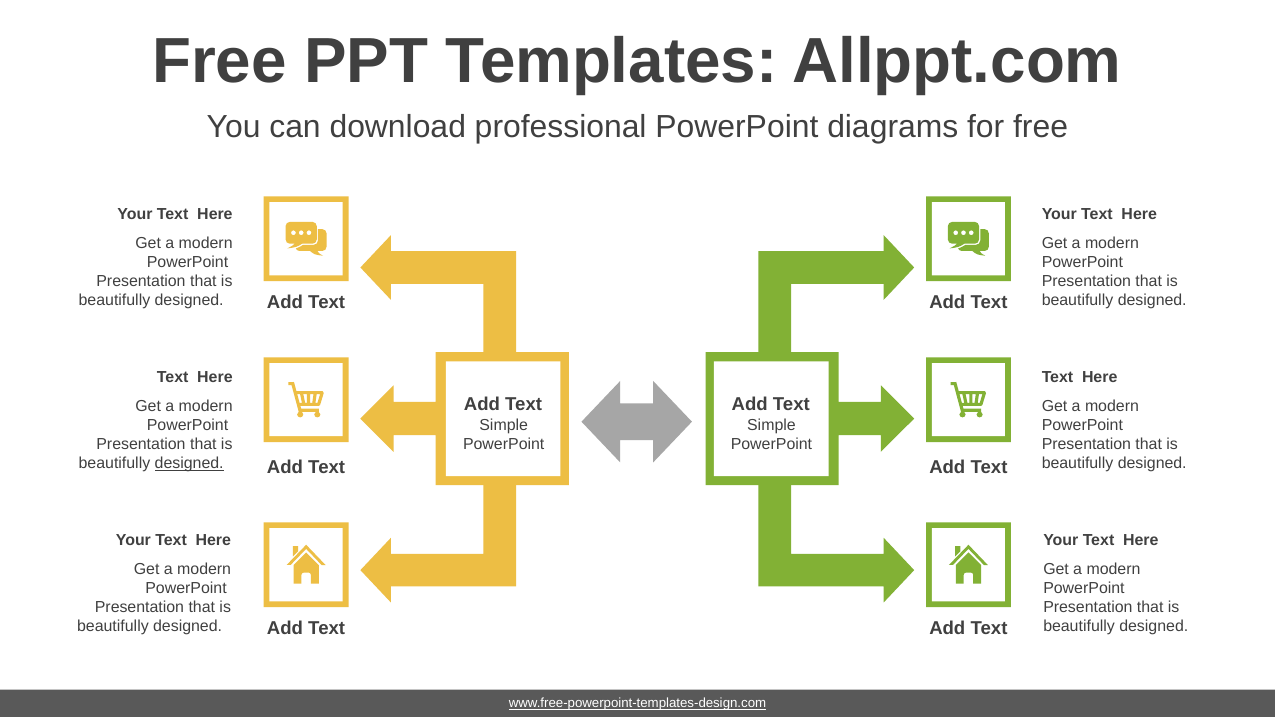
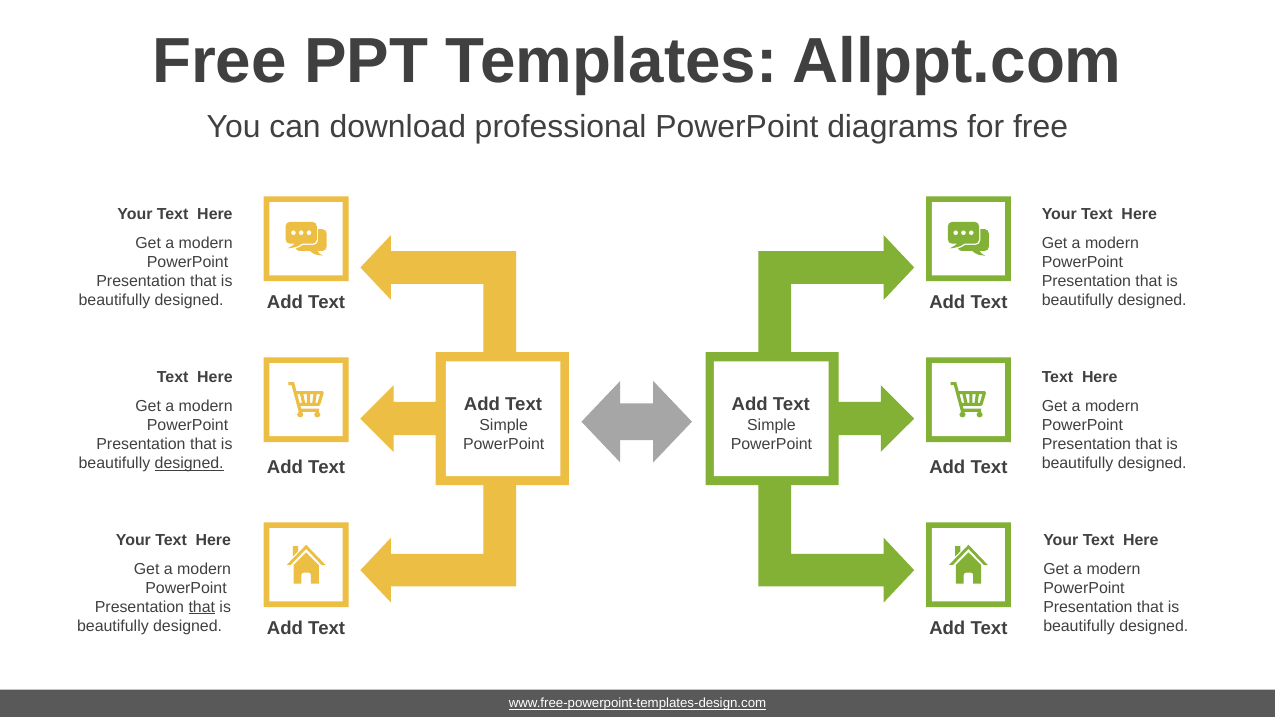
that underline: none -> present (202, 607)
